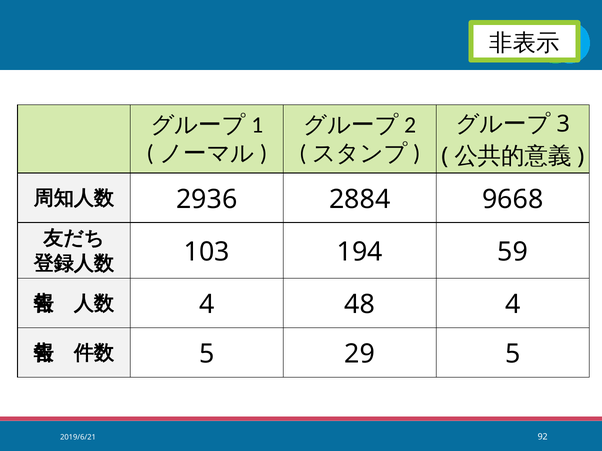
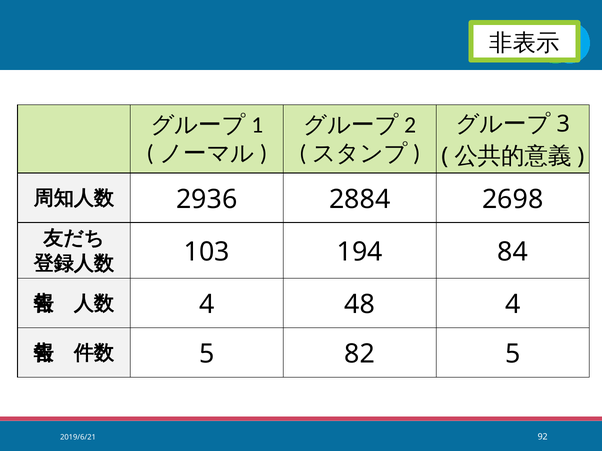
9668: 9668 -> 2698 (513, 199)
59: 59 -> 84 (513, 252)
29: 29 -> 82 (360, 355)
